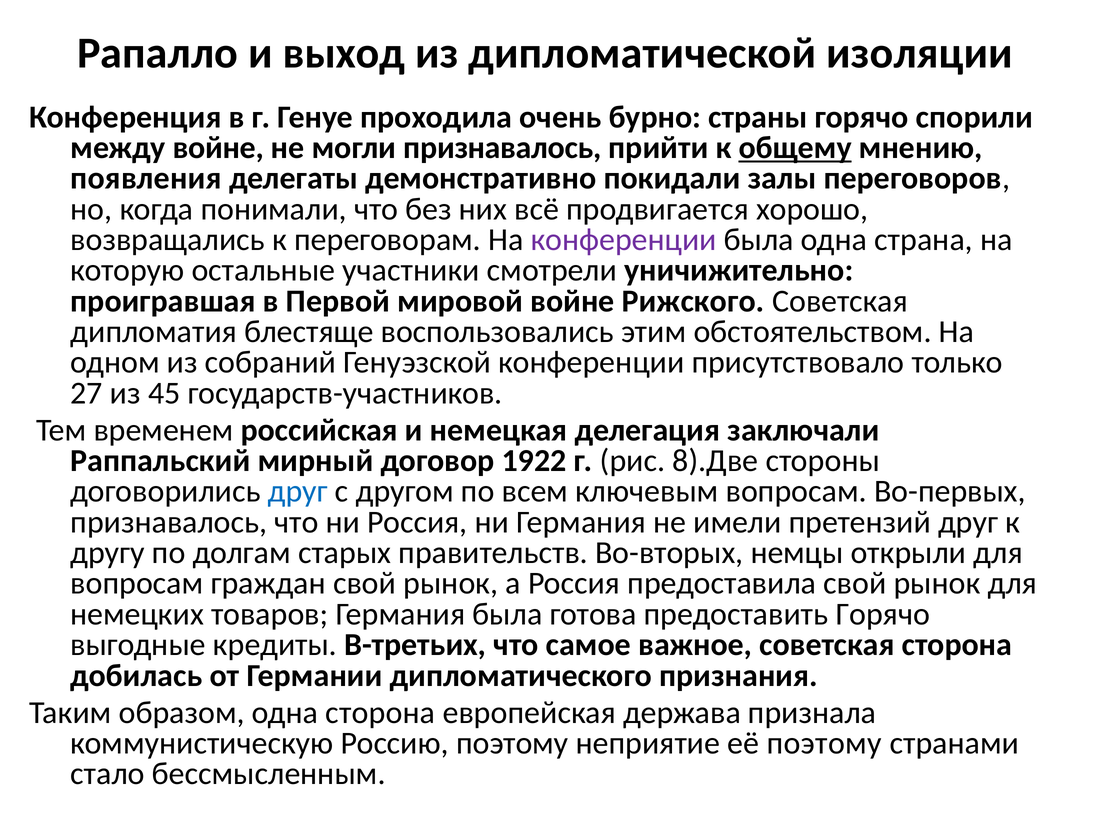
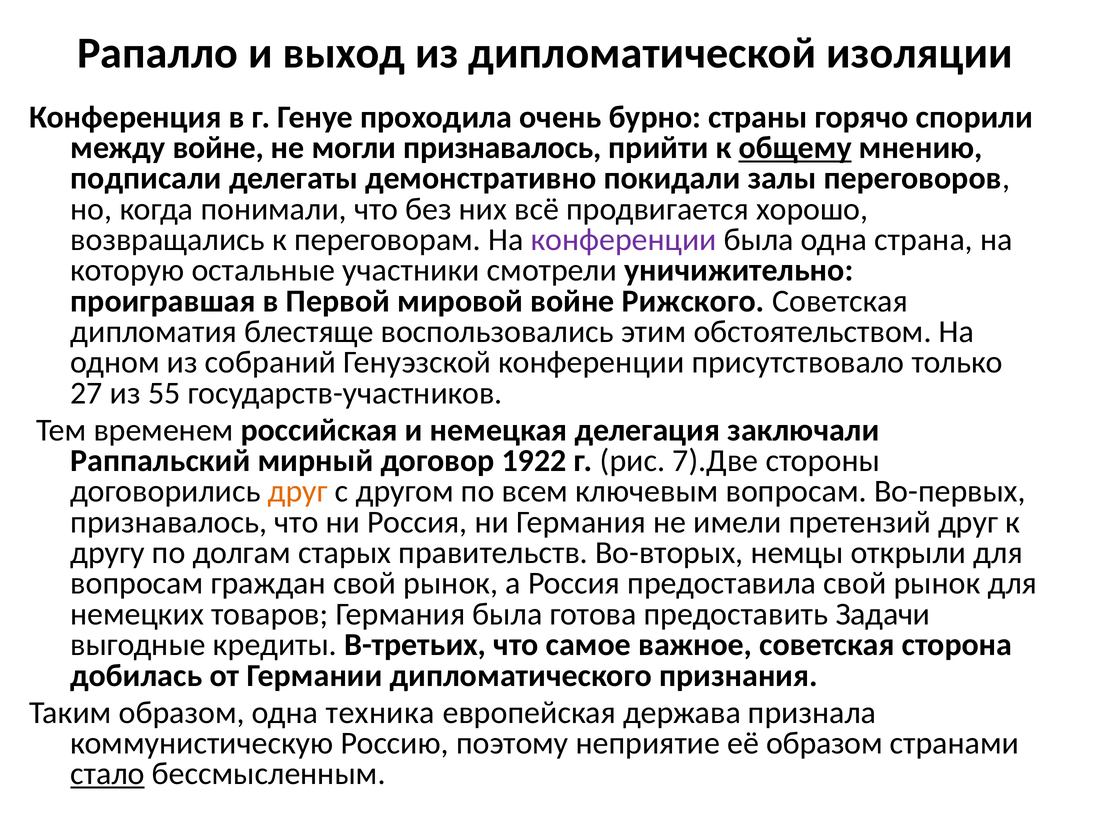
появления: появления -> подписали (146, 178)
45: 45 -> 55 (164, 393)
8).Две: 8).Две -> 7).Две (715, 461)
друг colour: blue -> orange (298, 492)
предоставить Горячо: Горячо -> Задачи (883, 615)
одна сторона: сторона -> техника (380, 713)
её поэтому: поэтому -> образом (825, 744)
стало underline: none -> present (108, 775)
